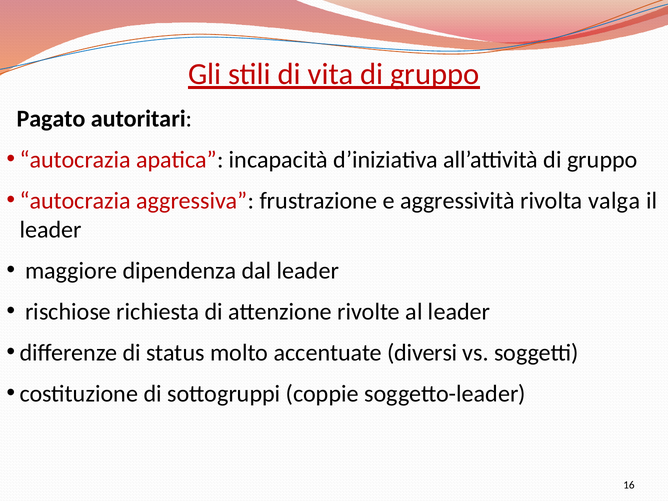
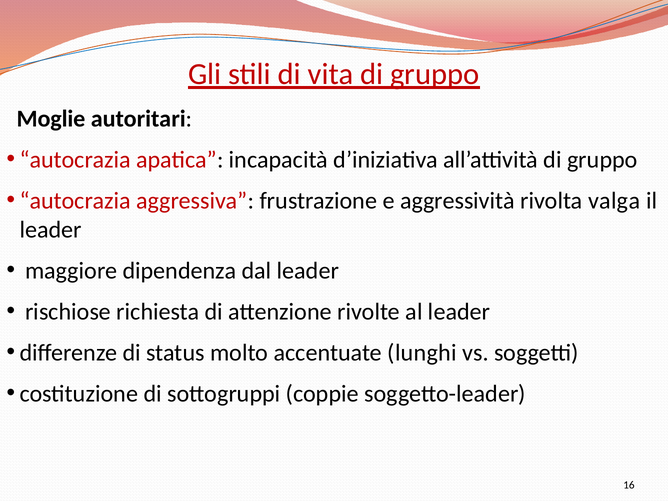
Pagato: Pagato -> Moglie (51, 119)
diversi: diversi -> lunghi (422, 353)
